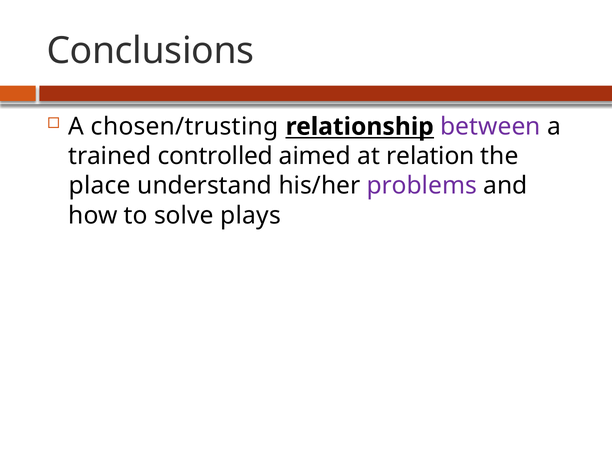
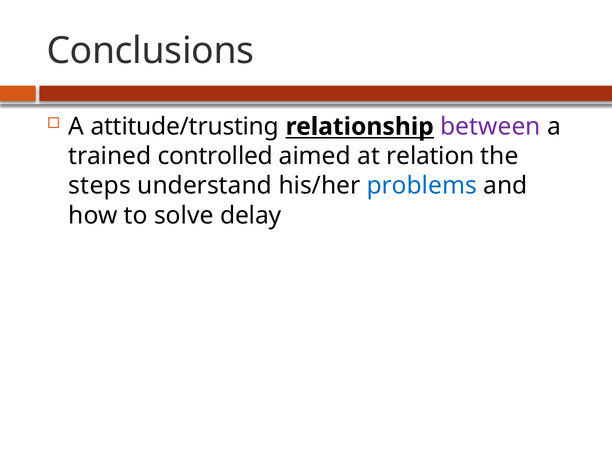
chosen/trusting: chosen/trusting -> attitude/trusting (185, 127)
place: place -> steps (100, 186)
problems colour: purple -> blue (422, 186)
plays: plays -> delay (251, 215)
